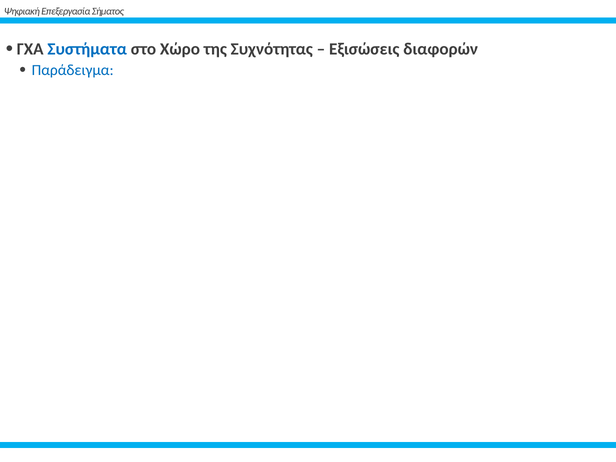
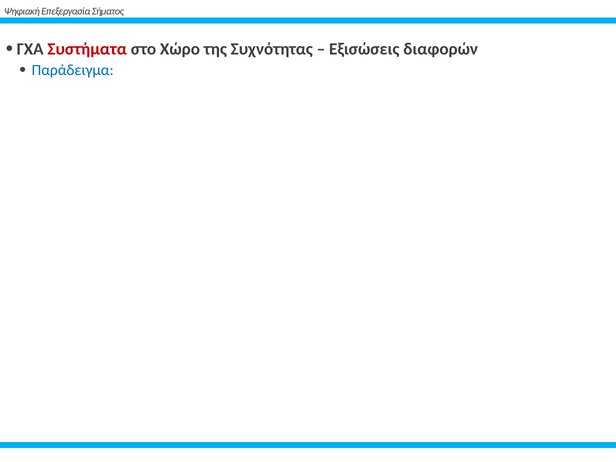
Συστήματα colour: blue -> red (87, 49)
